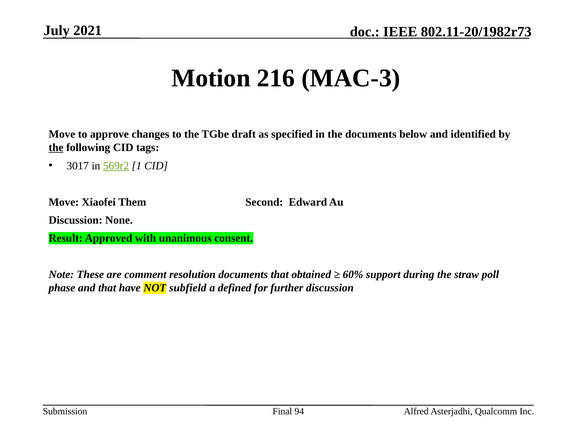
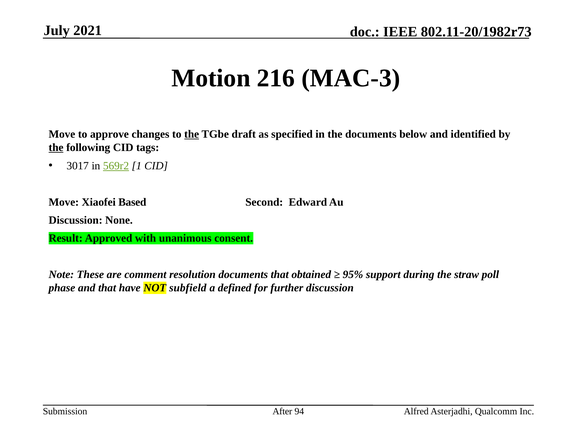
the underline: none -> present (192, 134)
Them: Them -> Based (132, 202)
60%: 60% -> 95% (353, 275)
Final: Final -> After (282, 411)
